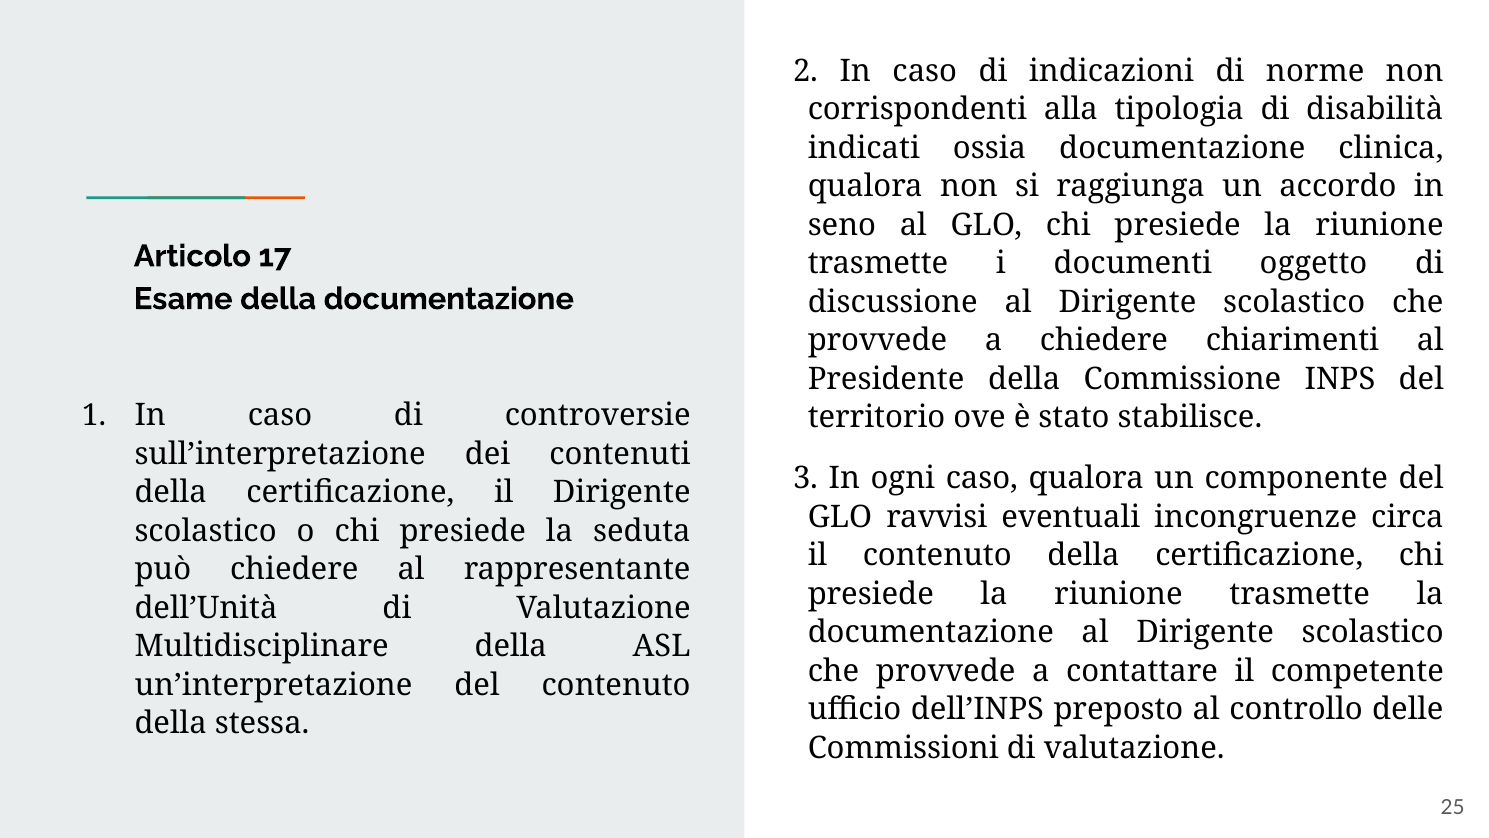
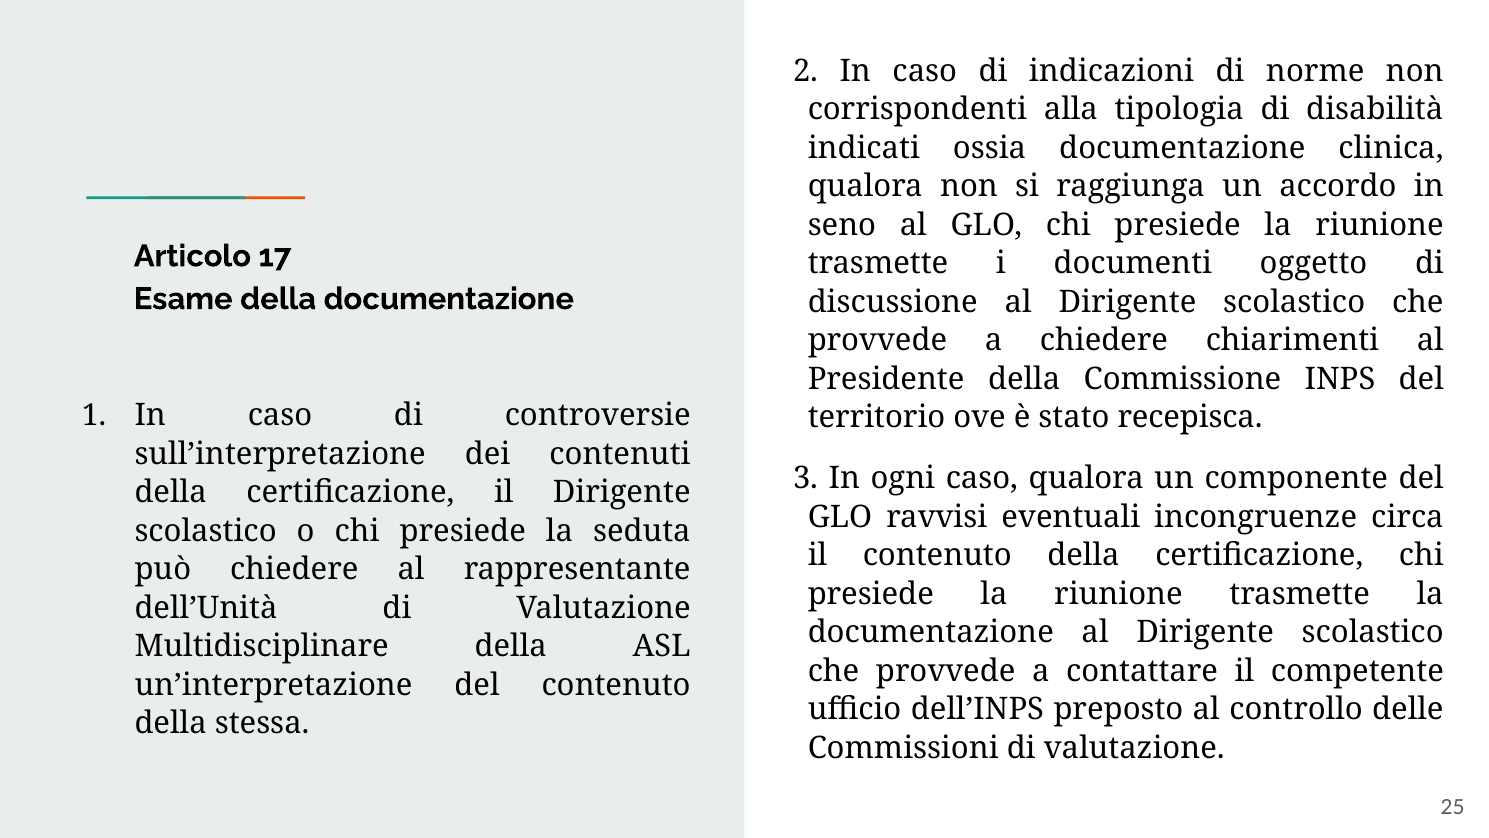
stabilisce: stabilisce -> recepisca (1190, 417)
